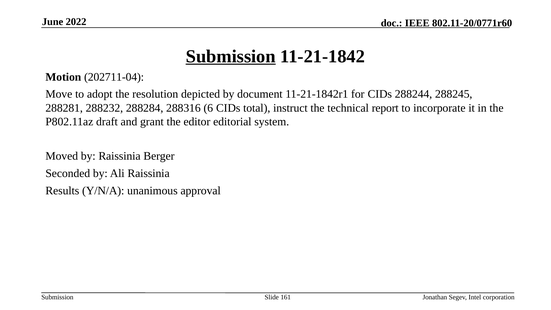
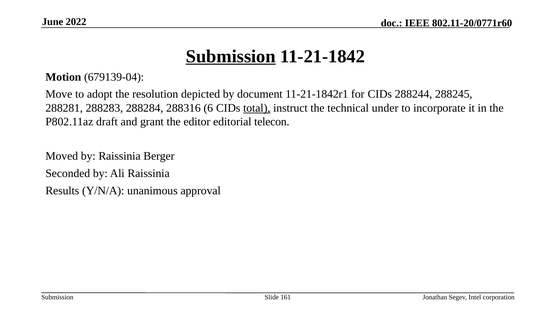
202711-04: 202711-04 -> 679139-04 (114, 77)
288232: 288232 -> 288283 (104, 108)
total underline: none -> present (257, 108)
report: report -> under (385, 108)
system: system -> telecon (272, 122)
